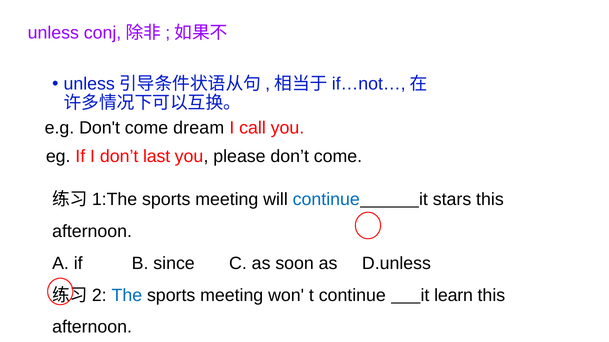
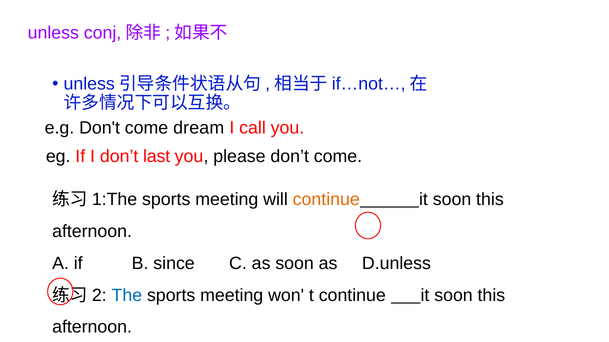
continue colour: blue -> orange (326, 200)
stars: stars -> soon (452, 200)
t continue it learn: learn -> soon (454, 296)
